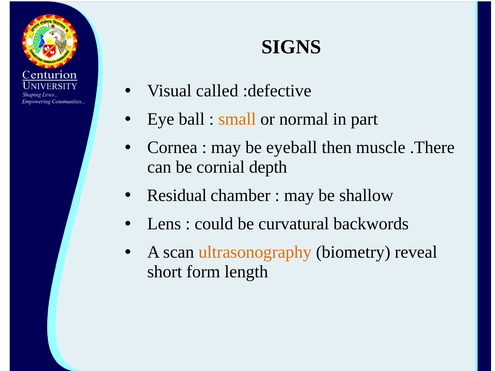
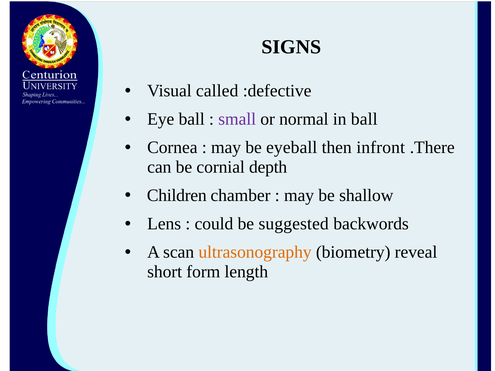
small colour: orange -> purple (237, 119)
in part: part -> ball (364, 119)
muscle: muscle -> infront (381, 148)
Residual: Residual -> Children (177, 196)
curvatural: curvatural -> suggested (294, 224)
